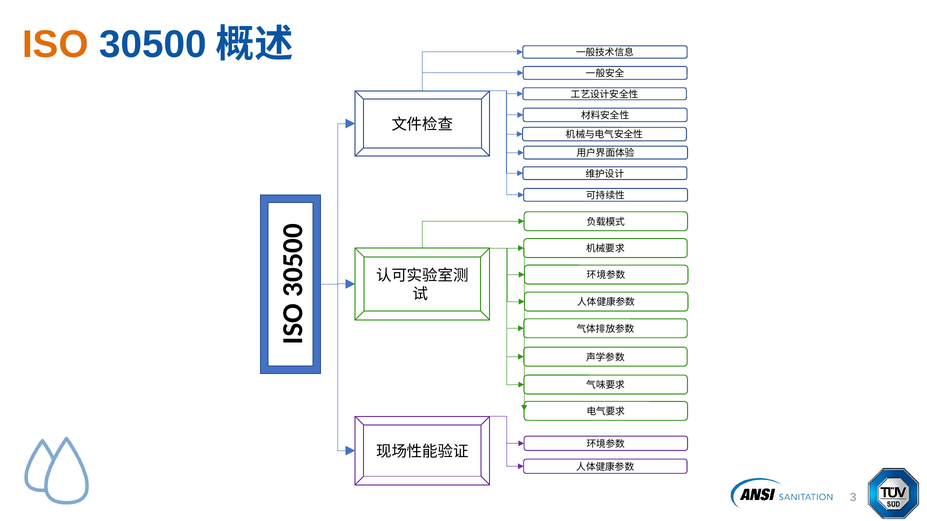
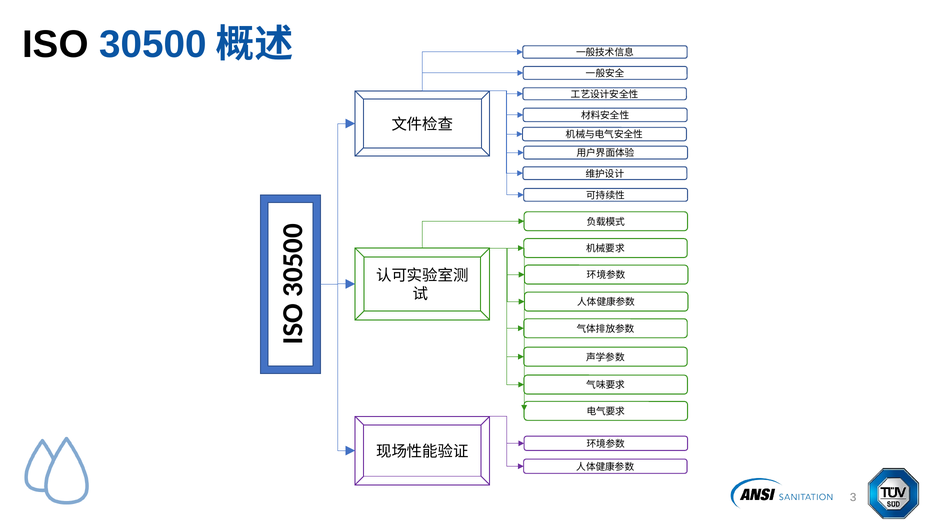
ISO colour: orange -> black (55, 45)
